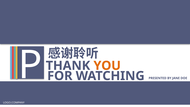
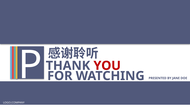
YOU colour: orange -> red (107, 66)
